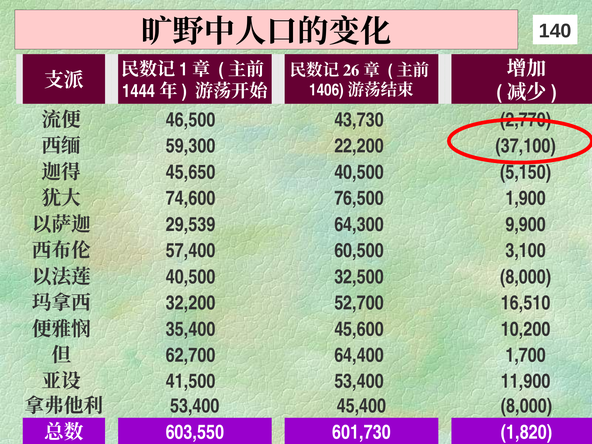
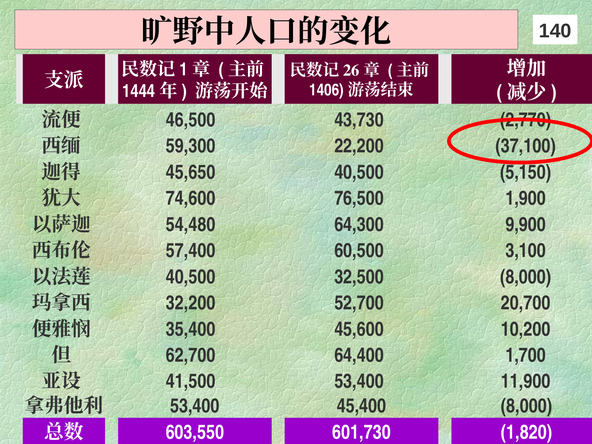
29,539: 29,539 -> 54,480 (191, 225)
16,510: 16,510 -> 20,700 (526, 303)
